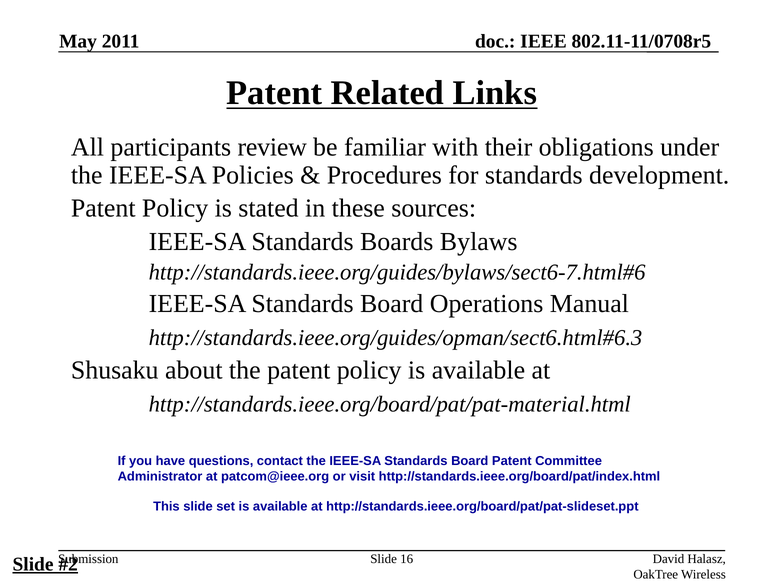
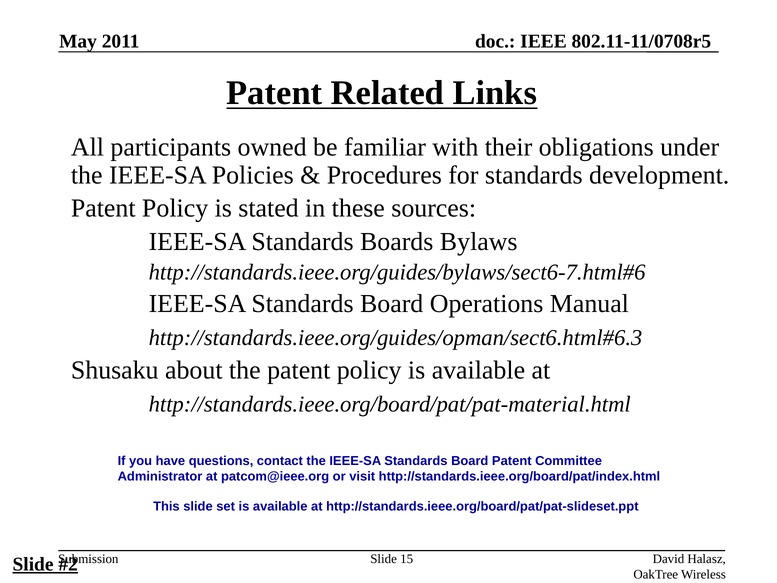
review: review -> owned (272, 147)
16: 16 -> 15 (407, 559)
